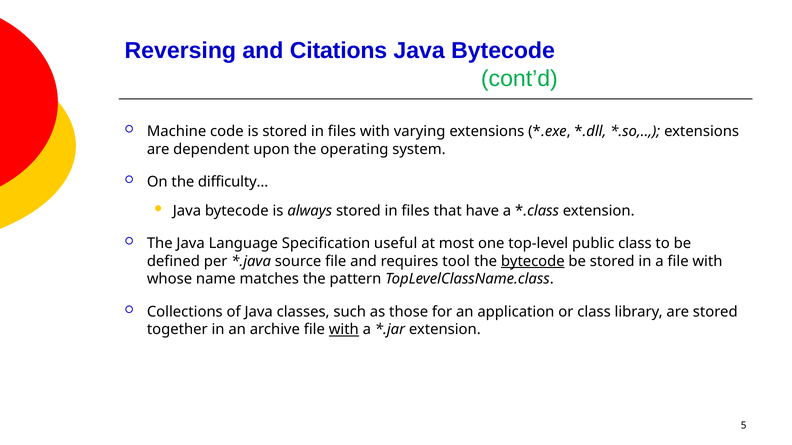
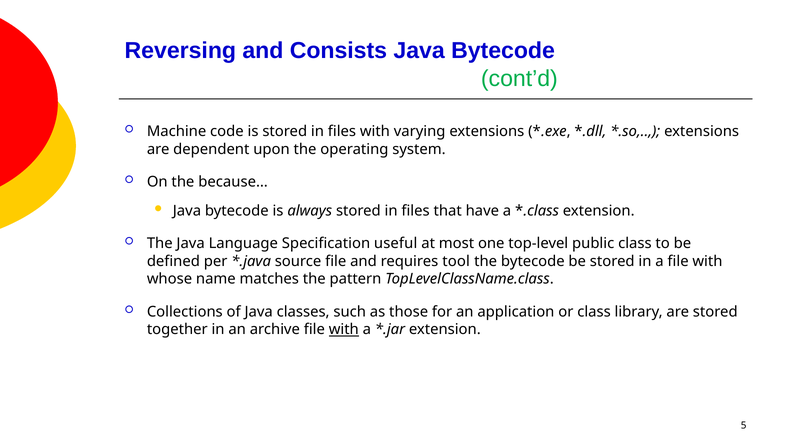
Citations: Citations -> Consists (338, 51)
difficulty…: difficulty… -> because… (233, 182)
bytecode underline: present -> none (533, 262)
